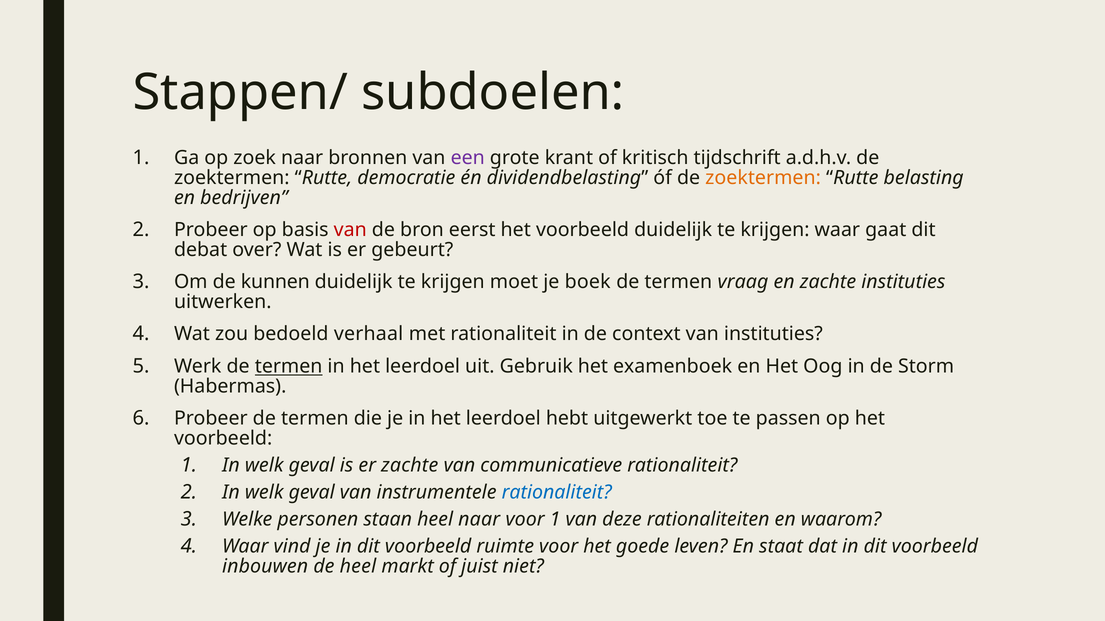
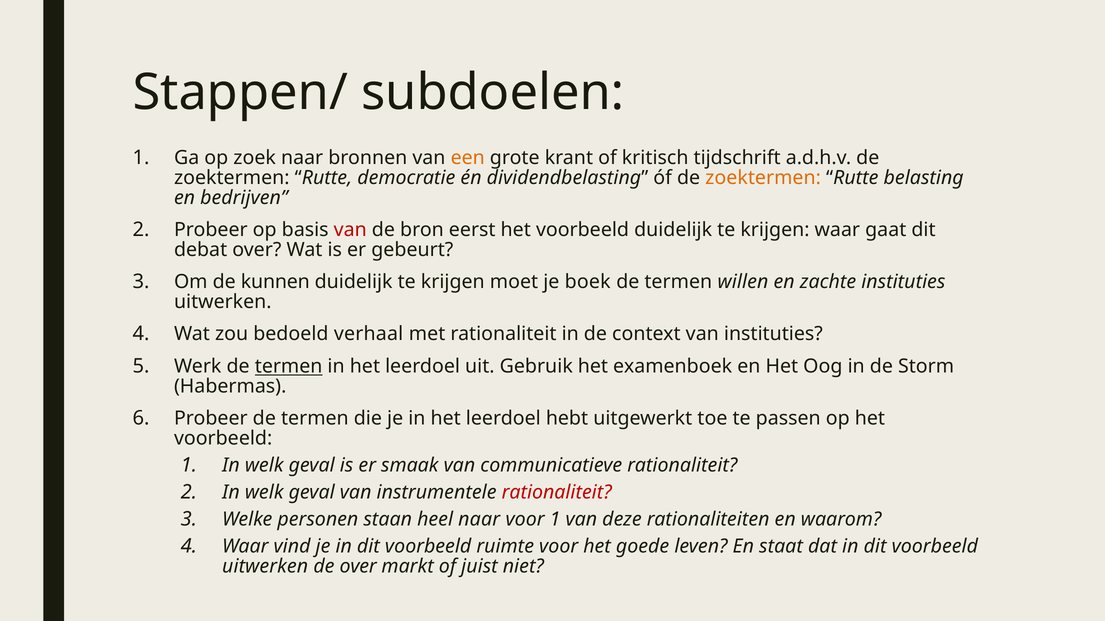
een colour: purple -> orange (468, 158)
vraag: vraag -> willen (743, 282)
er zachte: zachte -> smaak (410, 466)
rationaliteit colour: blue -> red (557, 493)
inbouwen: inbouwen -> uitwerken (265, 567)
de heel: heel -> over (358, 567)
